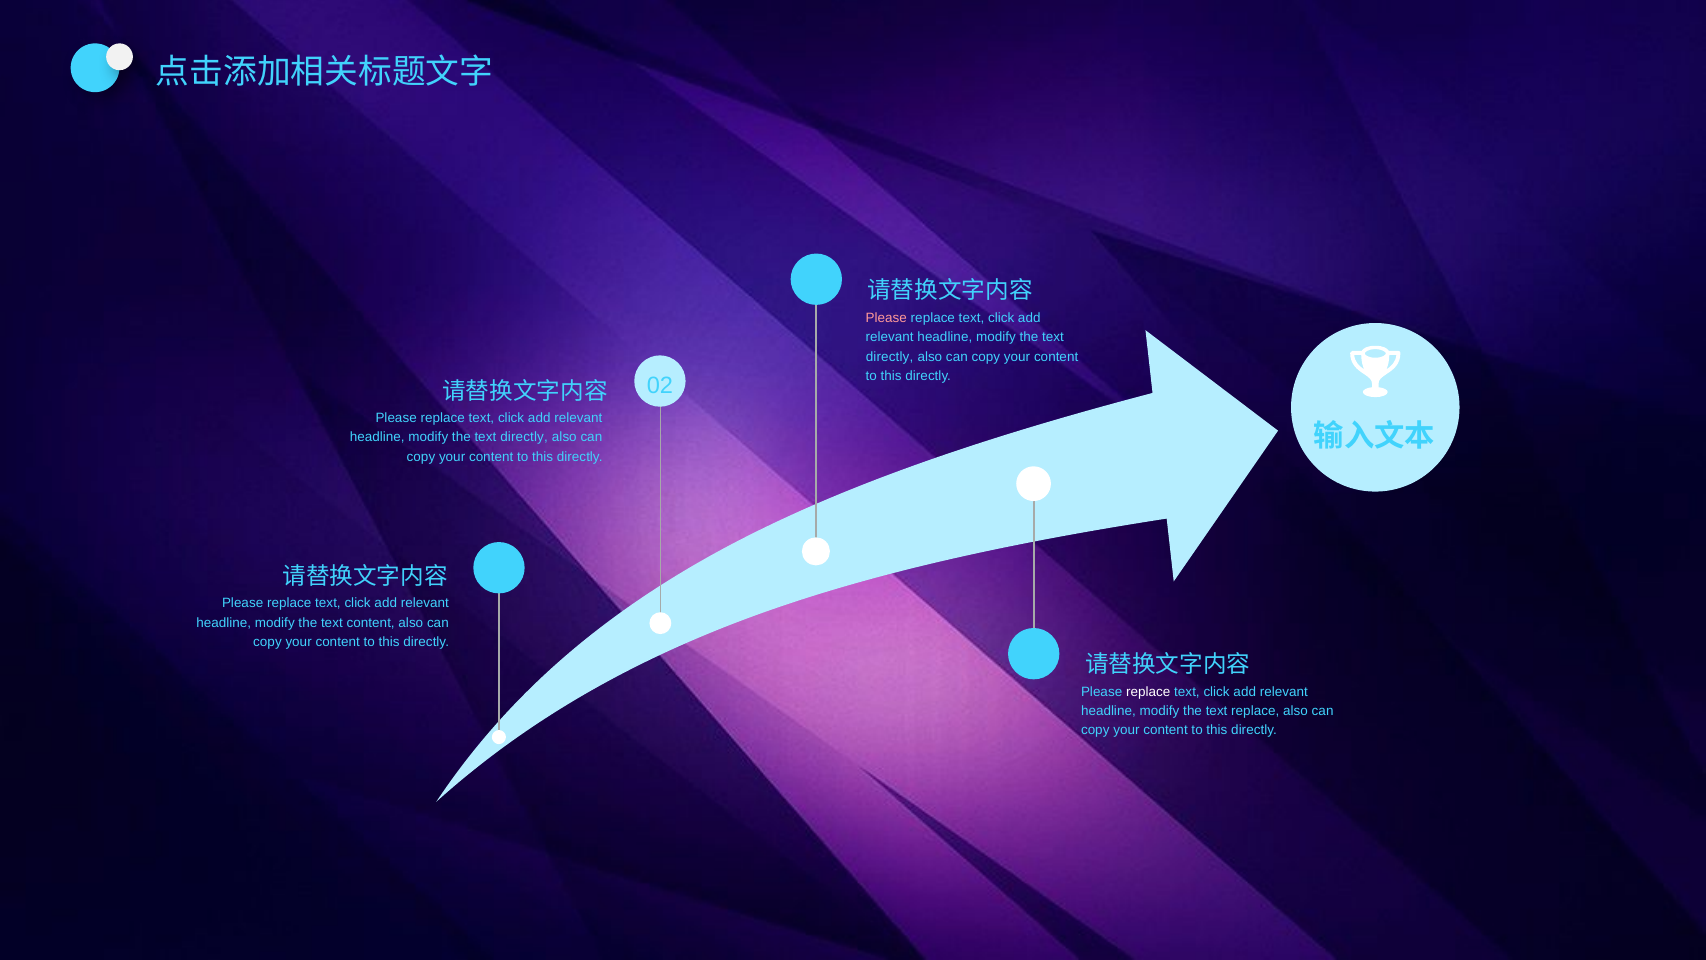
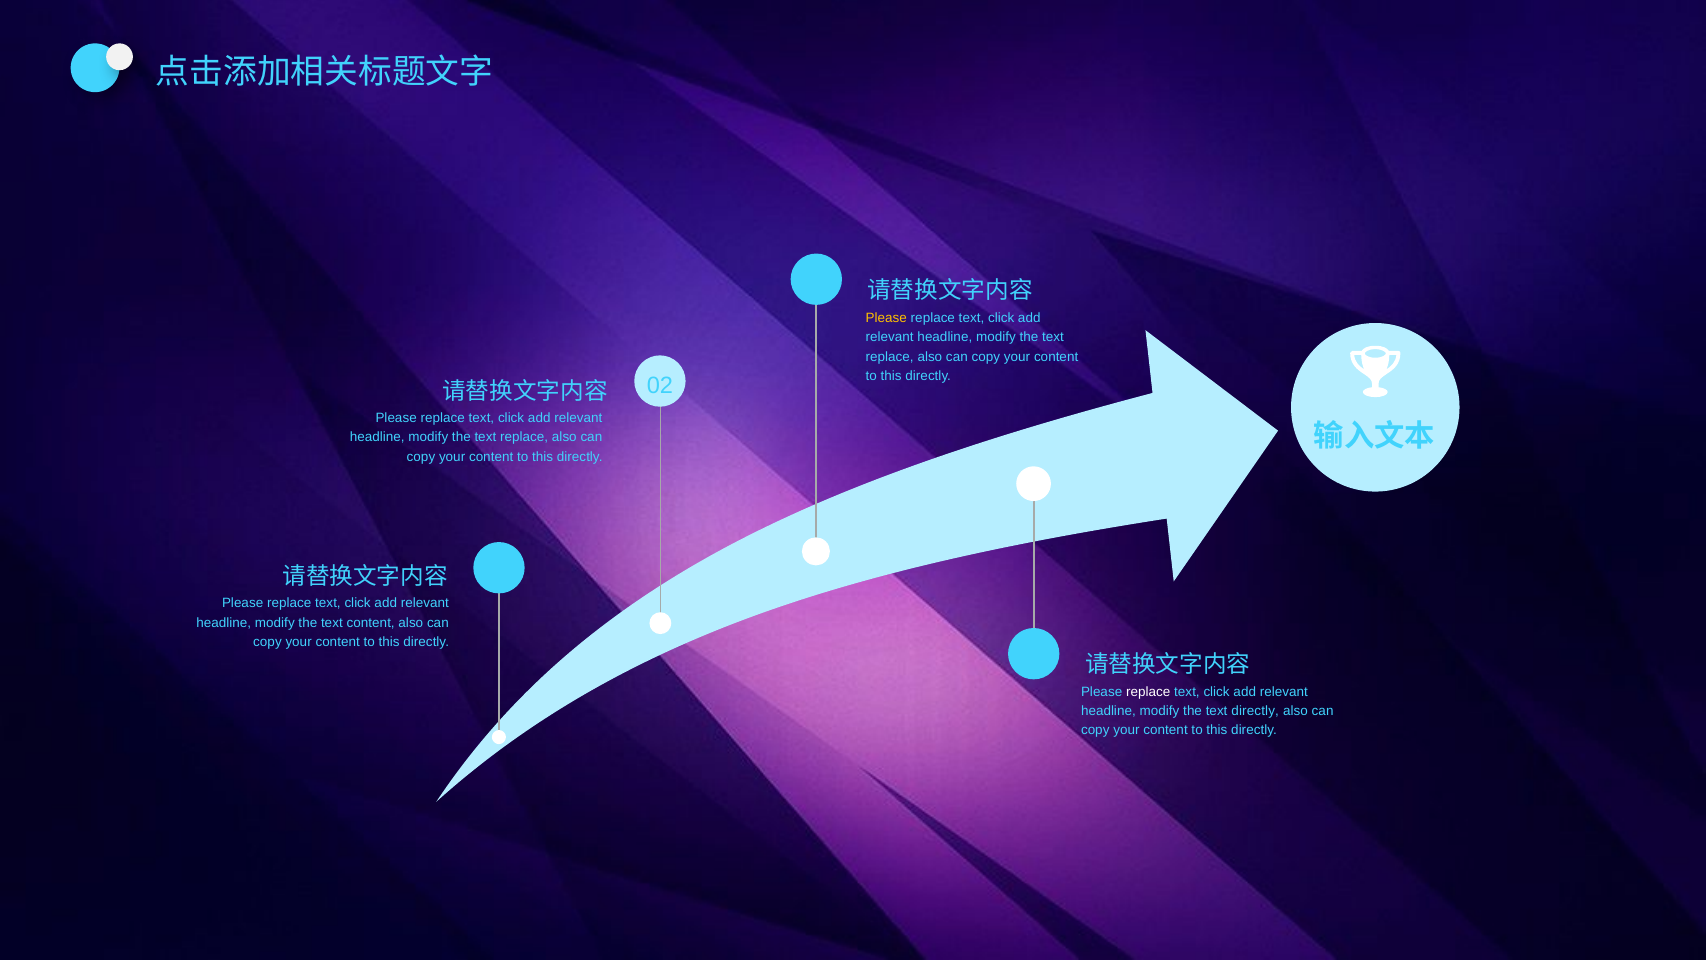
Please colour: pink -> yellow (886, 318)
directly: directly -> replace (890, 357)
directly: directly -> replace (524, 437)
text replace: replace -> directly (1255, 711)
